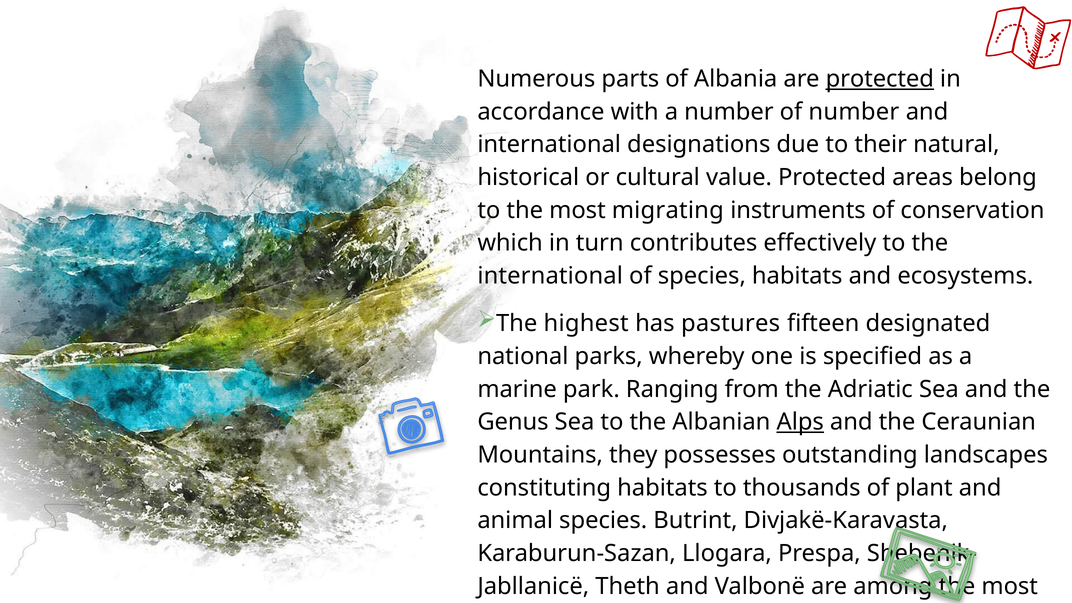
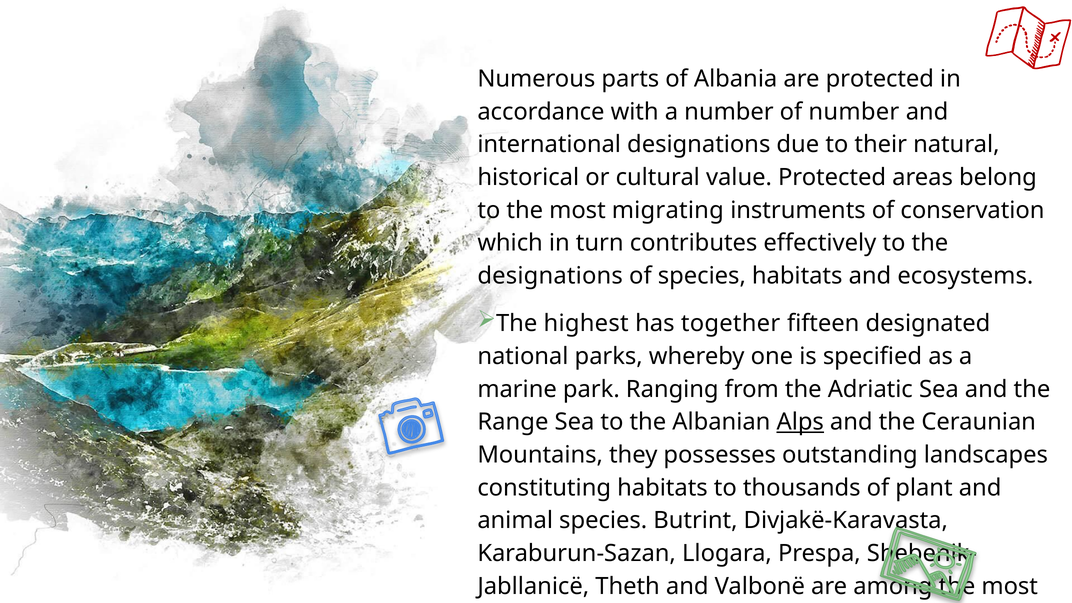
protected underline: present -> none (880, 79)
international: international -> designations (550, 276)
pastures: pastures -> together (731, 324)
Genus: Genus -> Range (513, 422)
